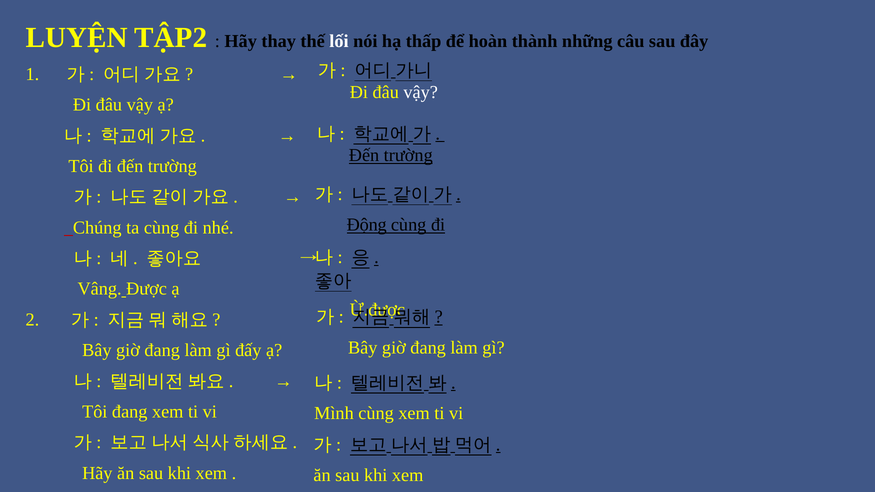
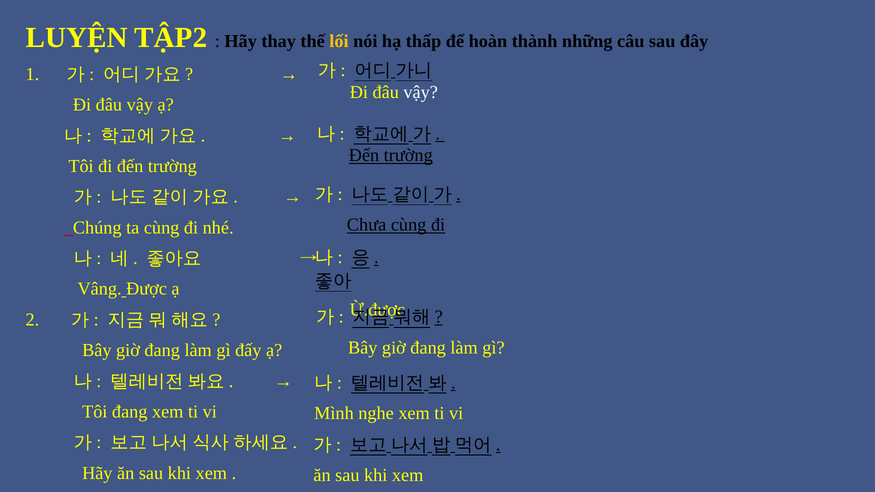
lối colour: white -> yellow (339, 41)
Động: Động -> Chưa (367, 225)
Mình cùng: cùng -> nghe (376, 413)
